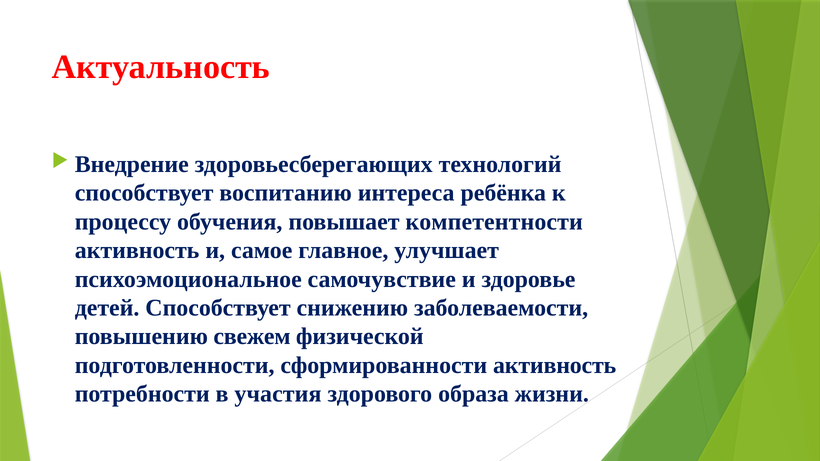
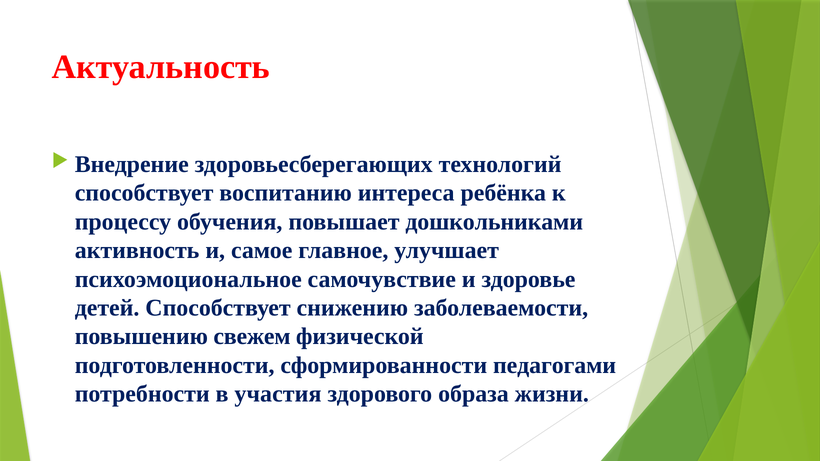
компетентности: компетентности -> дошкольниками (494, 222)
сформированности активность: активность -> педагогами (555, 365)
